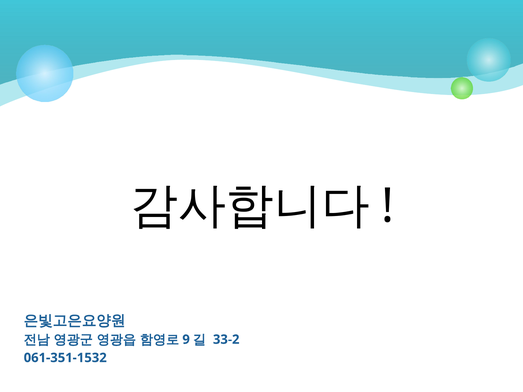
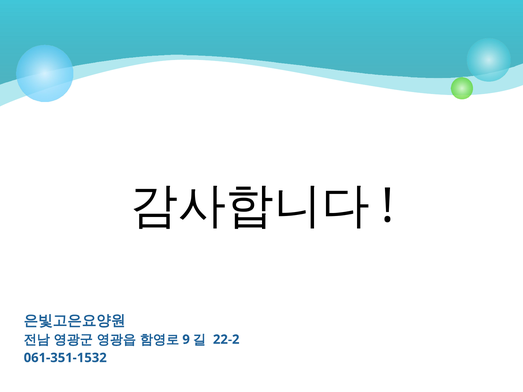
33-2: 33-2 -> 22-2 (226, 340)
